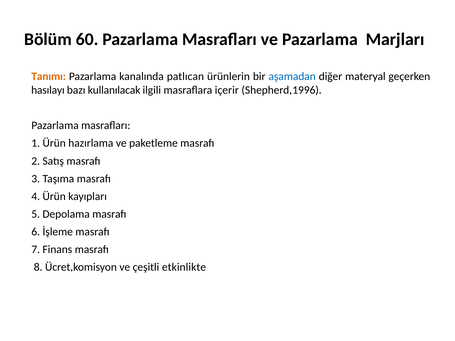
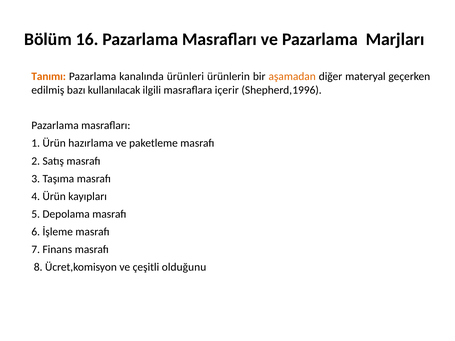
60: 60 -> 16 (87, 39)
patlıcan: patlıcan -> ürünleri (185, 77)
aşamadan colour: blue -> orange (292, 77)
hasılayı: hasılayı -> edilmiş (48, 90)
etkinlikte: etkinlikte -> olduğunu (184, 267)
